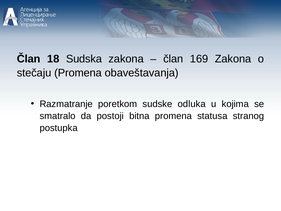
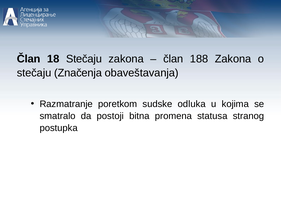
18 Sudska: Sudska -> Stečaju (84, 59)
169: 169 -> 188 (199, 59)
stečaju Promena: Promena -> Značenja (78, 73)
